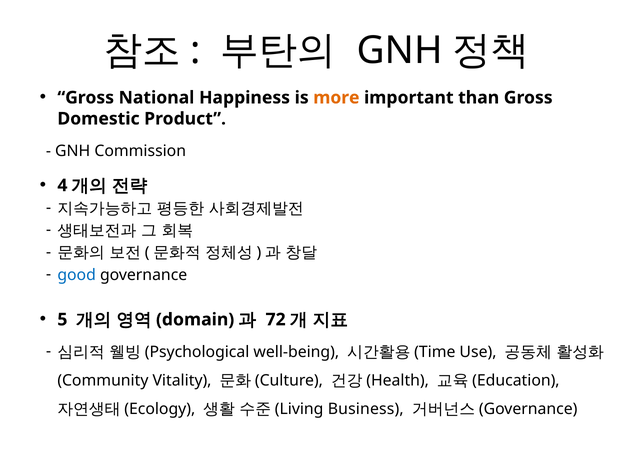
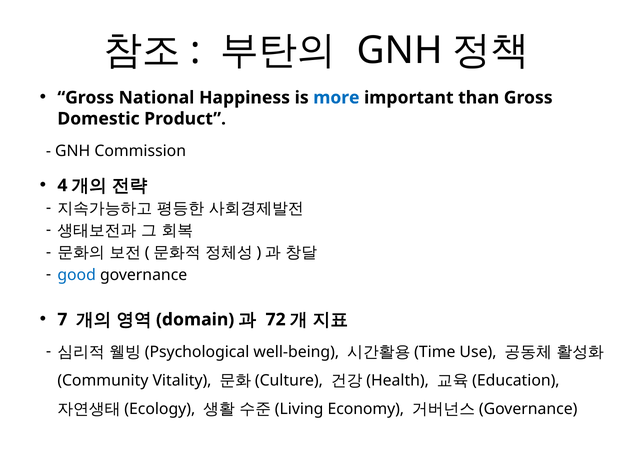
more colour: orange -> blue (336, 98)
5: 5 -> 7 (62, 320)
Business: Business -> Economy (366, 409)
